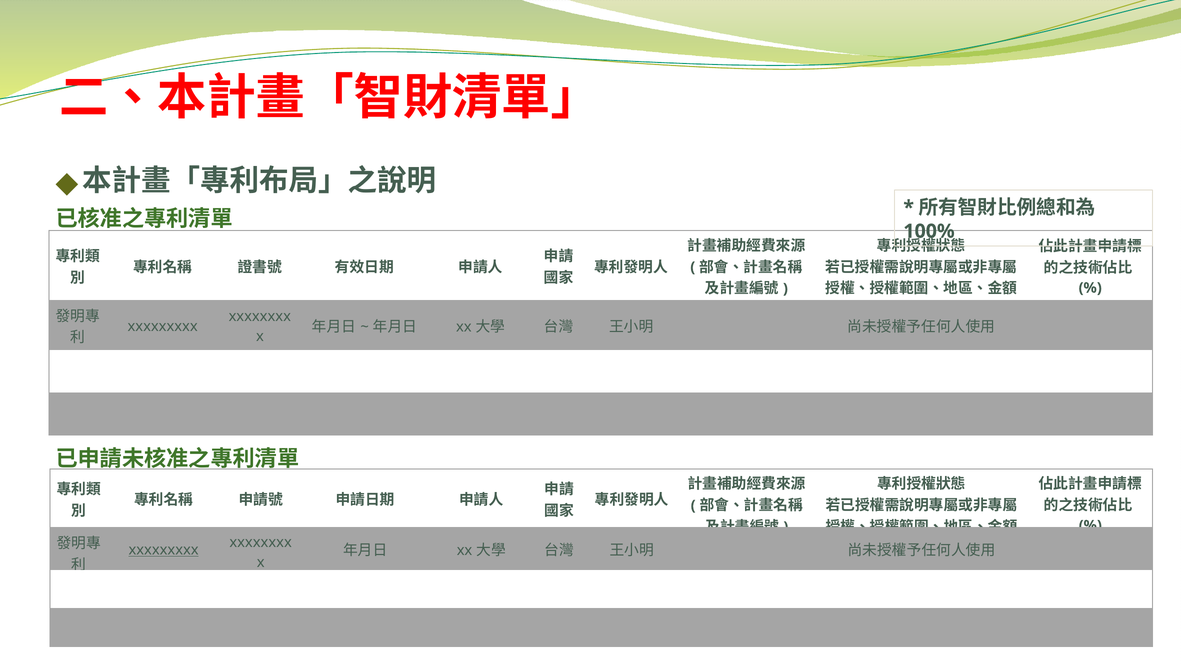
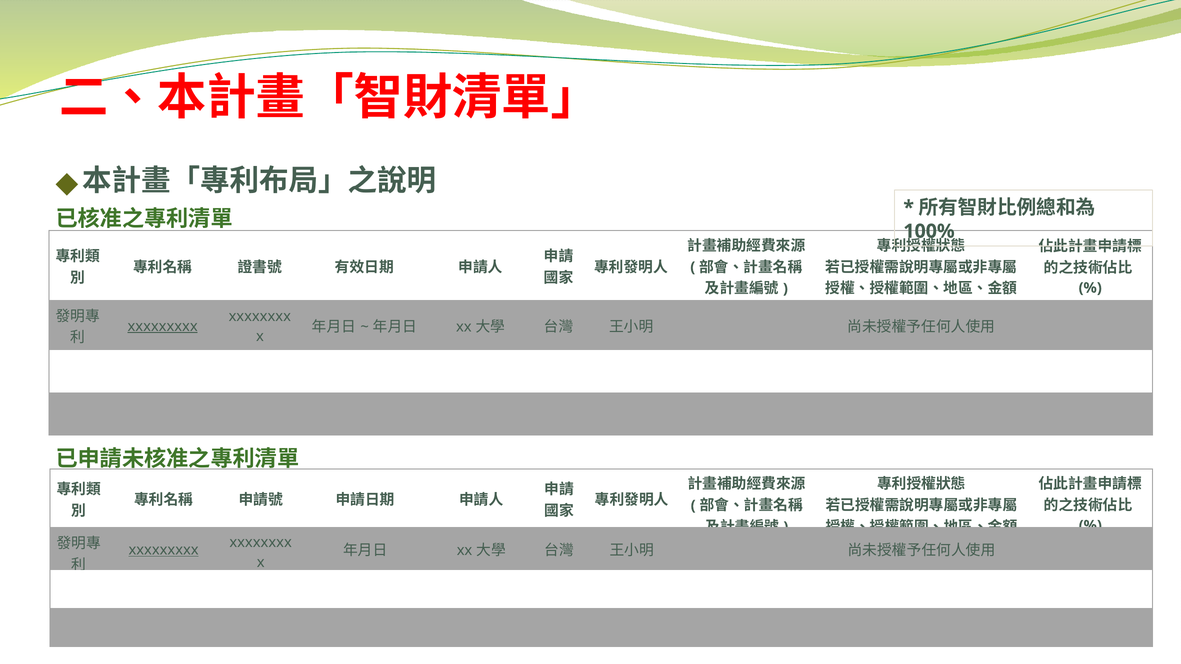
xxxxxxxxx underline: none -> present (163, 326)
